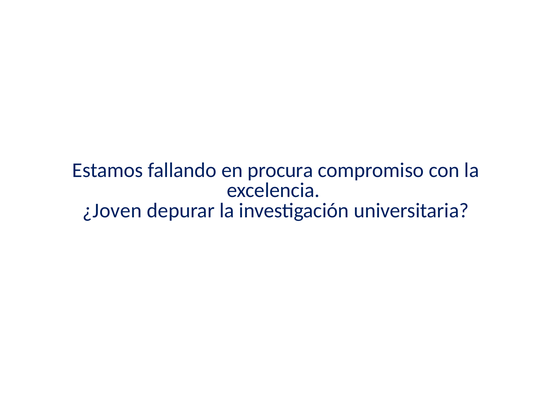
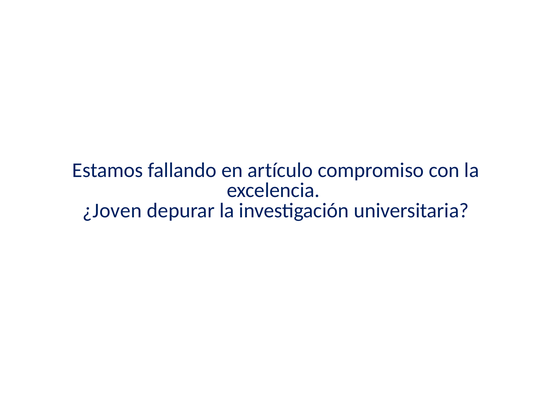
procura: procura -> artículo (280, 170)
